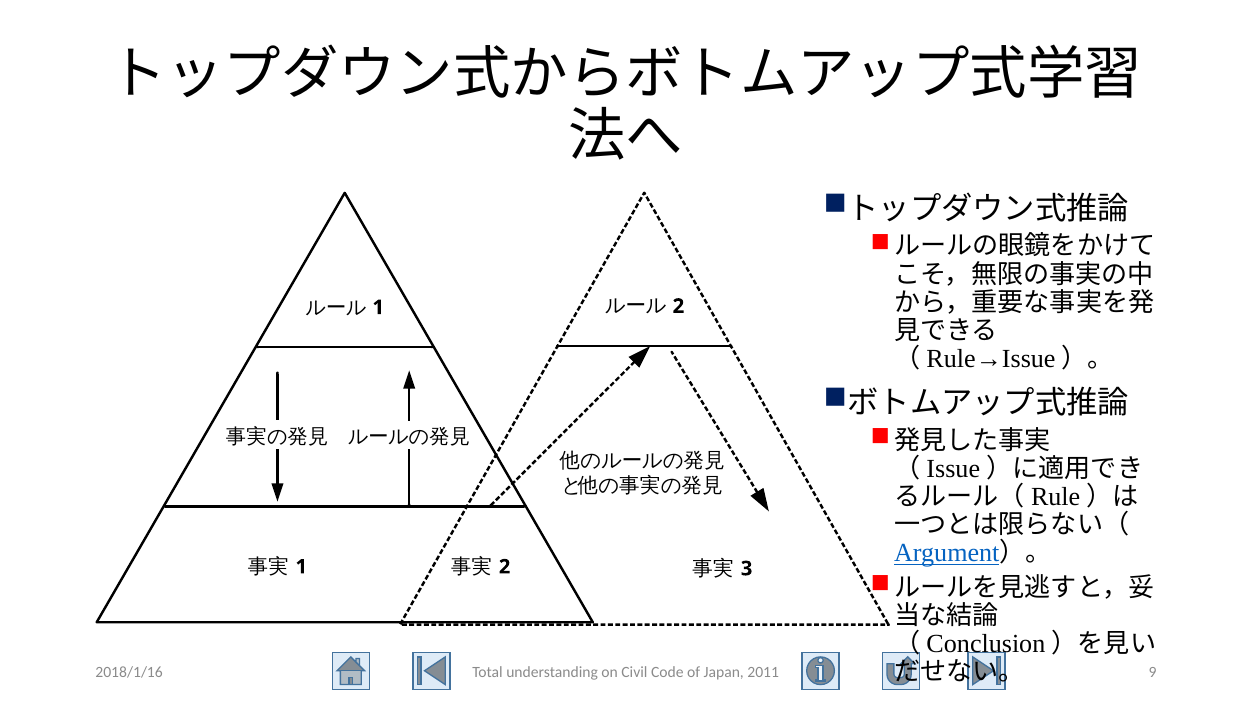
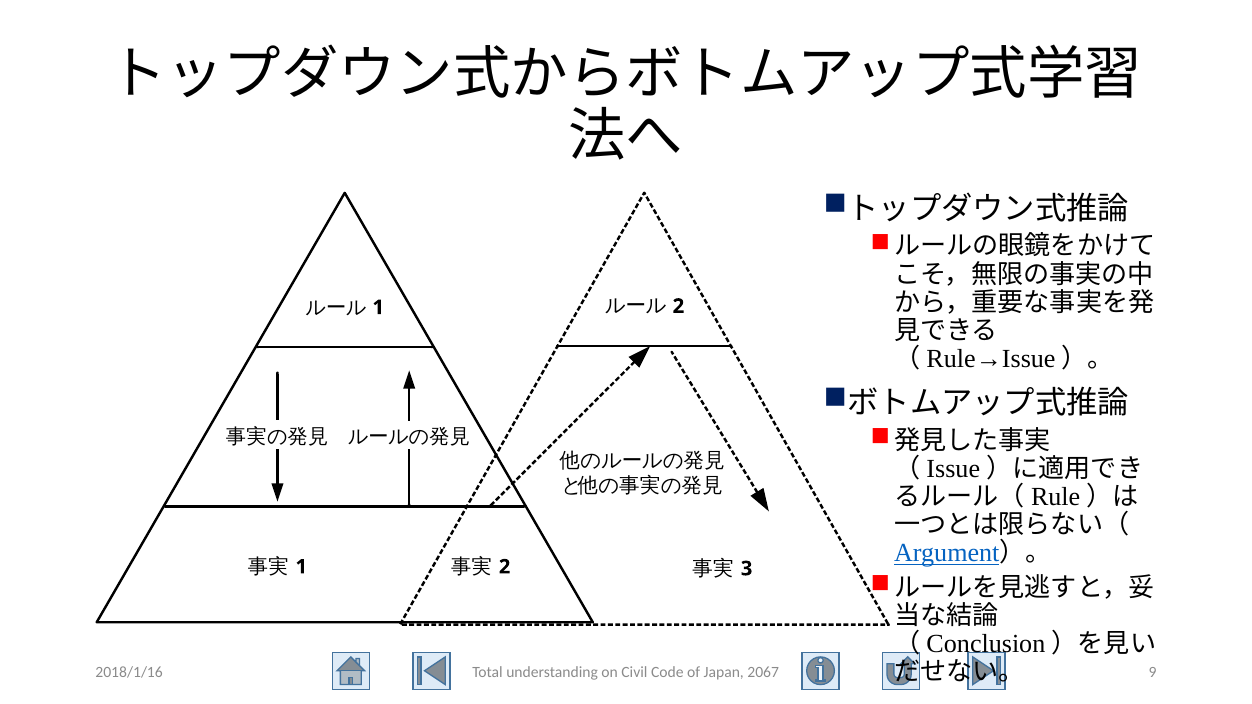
2011: 2011 -> 2067 (763, 673)
